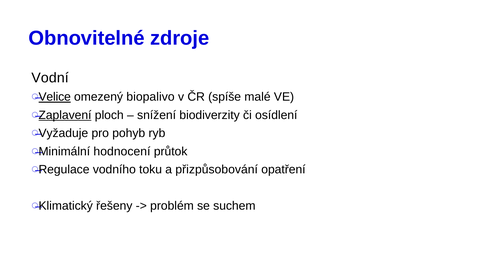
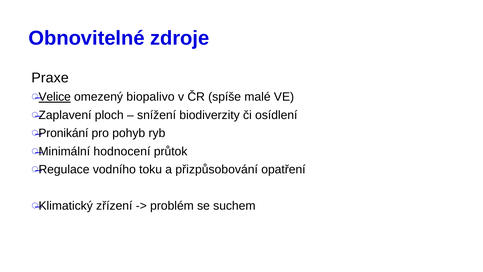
Vodní: Vodní -> Praxe (50, 78)
Zaplavení underline: present -> none (65, 115)
Vyžaduje: Vyžaduje -> Pronikání (63, 133)
řešeny: řešeny -> zřízení (114, 206)
